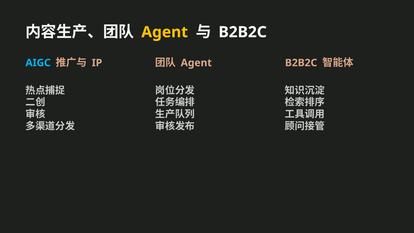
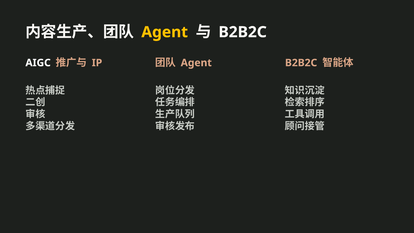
AIGC colour: light blue -> white (38, 63)
